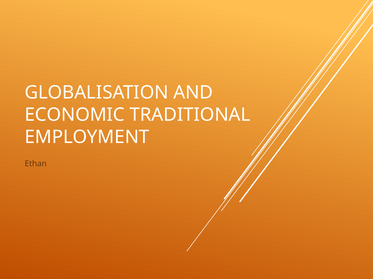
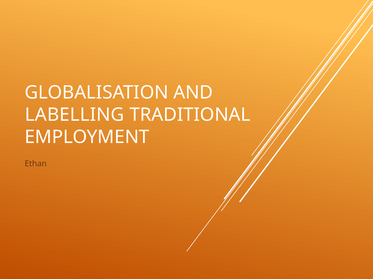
ECONOMIC: ECONOMIC -> LABELLING (75, 115)
